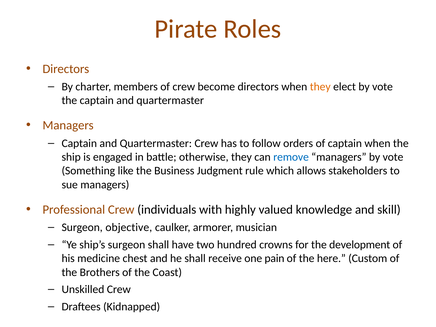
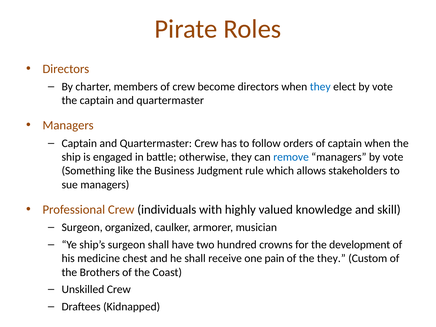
they colour: orange -> blue (320, 87)
objective: objective -> organized (129, 227)
the here: here -> they (331, 258)
